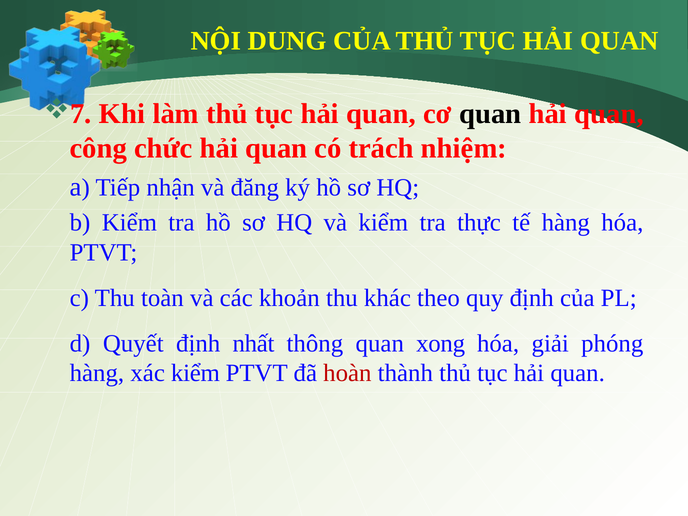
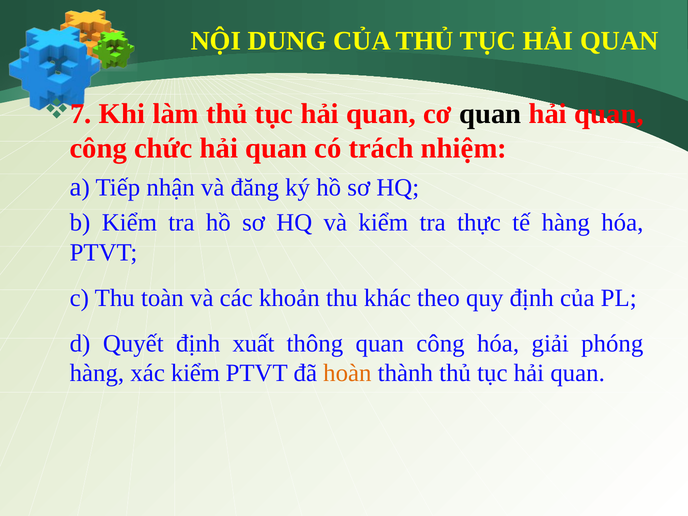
nhất: nhất -> xuất (253, 343)
thông quan xong: xong -> công (440, 343)
hoàn colour: red -> orange (347, 373)
